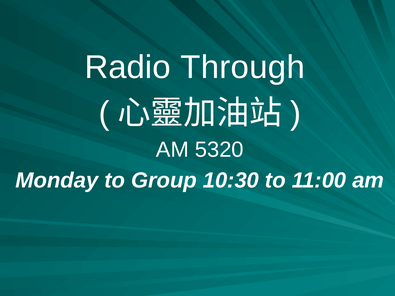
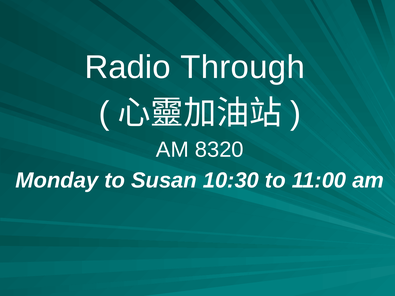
5320: 5320 -> 8320 (219, 150)
Group: Group -> Susan (164, 181)
